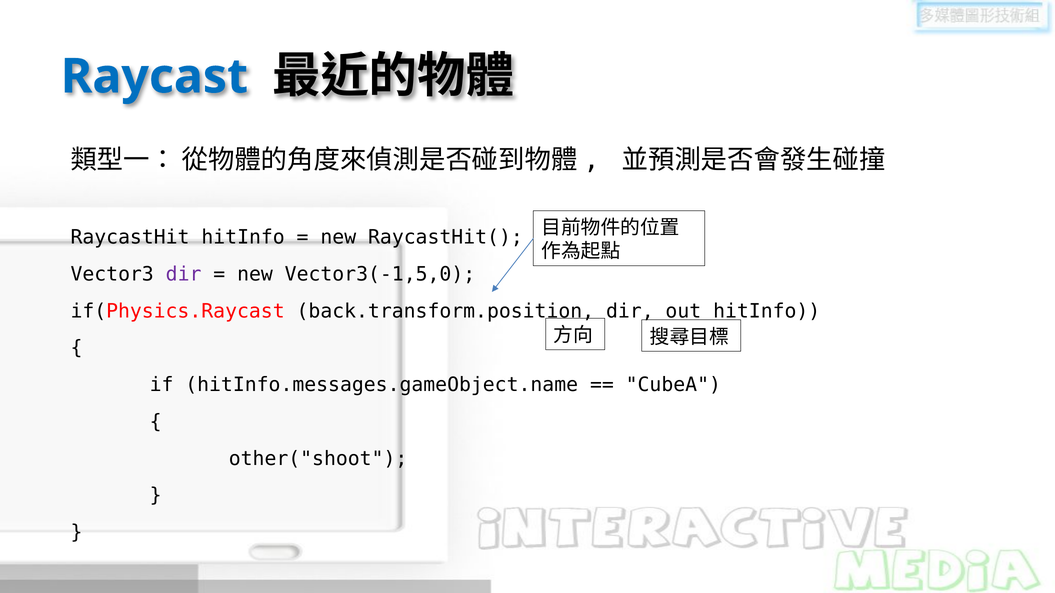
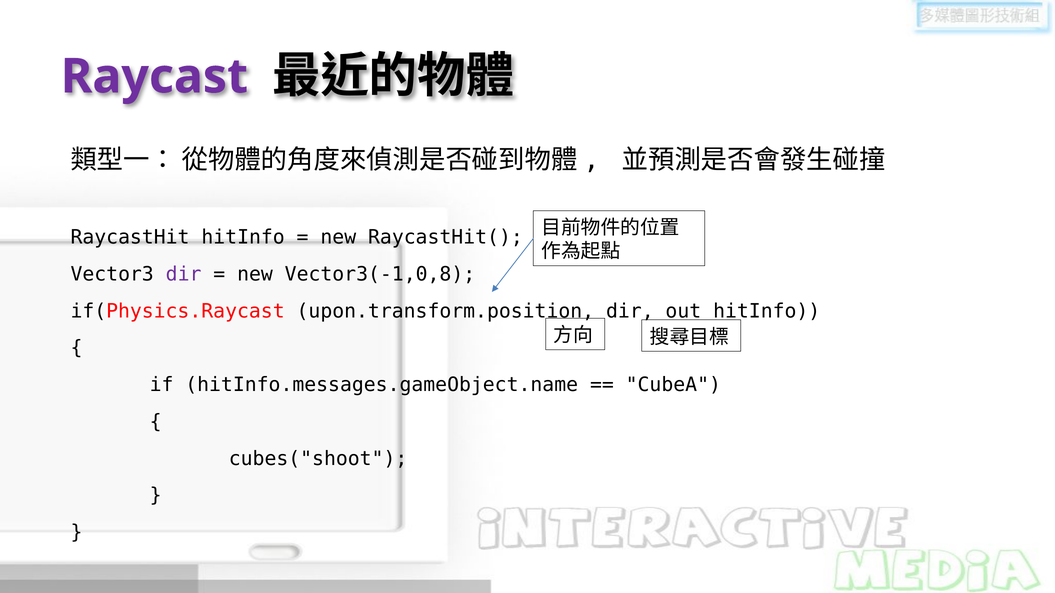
Raycast colour: blue -> purple (154, 77)
Vector3(-1,5,0: Vector3(-1,5,0 -> Vector3(-1,0,8 (380, 274)
back.transform.position: back.transform.position -> upon.transform.position (445, 311)
other("shoot: other("shoot -> cubes("shoot (318, 459)
